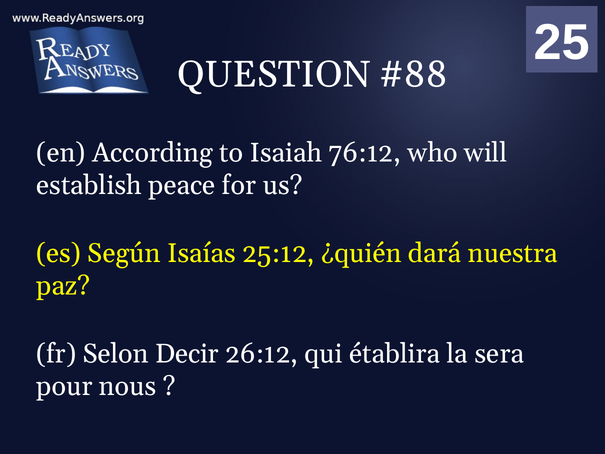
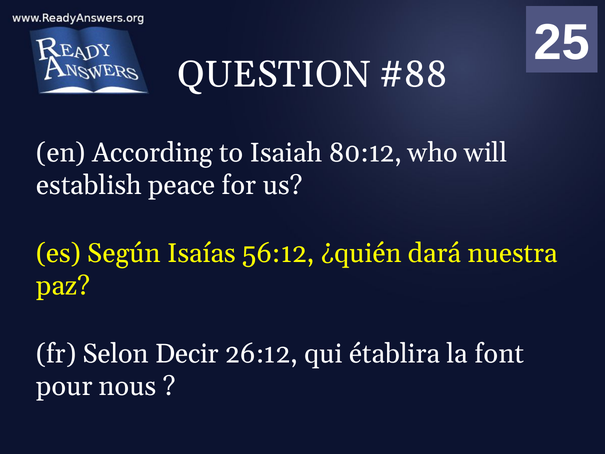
76:12: 76:12 -> 80:12 (365, 153)
25:12: 25:12 -> 56:12 (278, 253)
sera: sera -> font (499, 354)
